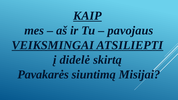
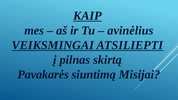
pavojaus: pavojaus -> avinėlius (130, 31)
didelė: didelė -> pilnas (75, 60)
